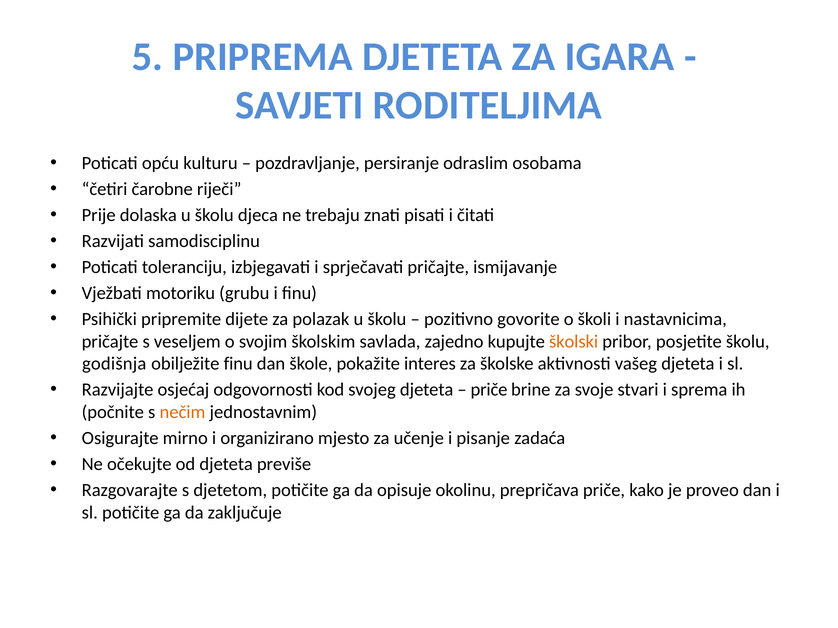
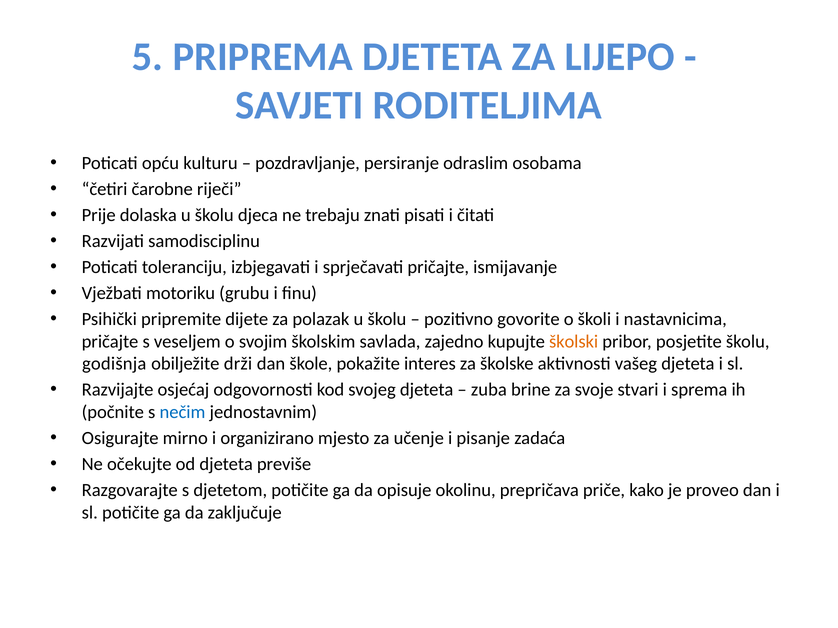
IGARA: IGARA -> LIJEPO (620, 57)
obilježite finu: finu -> drži (238, 364)
priče: priče -> zuba (489, 390)
nečim colour: orange -> blue (183, 412)
